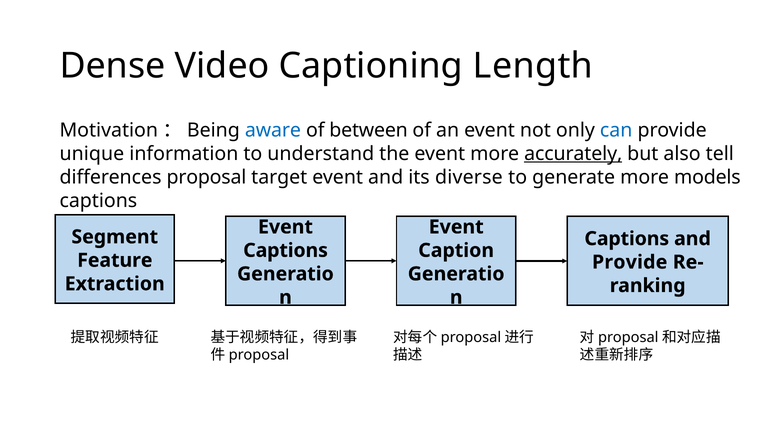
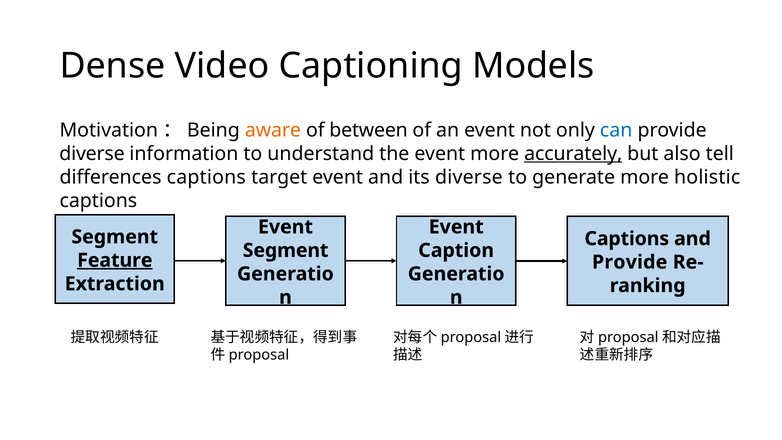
Length: Length -> Models (533, 66)
aware colour: blue -> orange (273, 130)
unique: unique -> diverse (92, 154)
differences proposal: proposal -> captions (206, 177)
models: models -> holistic (707, 177)
Captions: Captions -> Segment (286, 250)
Feature underline: none -> present (115, 260)
